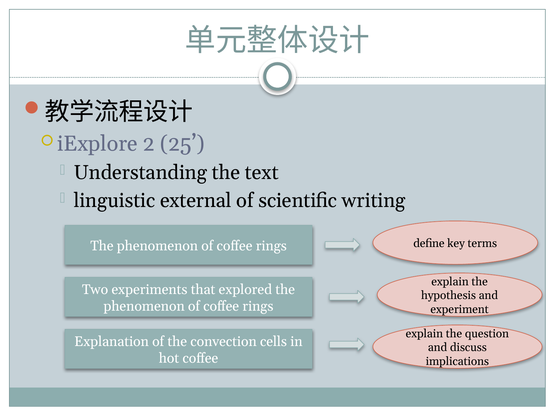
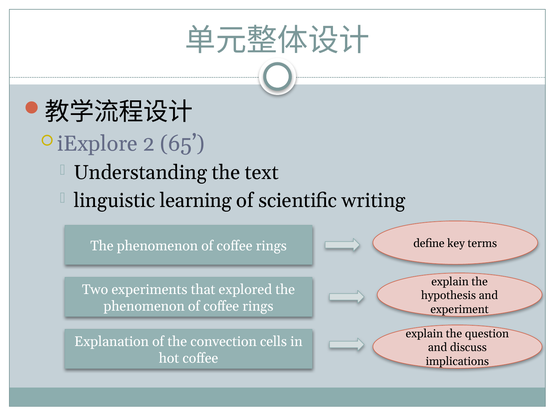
25: 25 -> 65 (182, 144)
external: external -> learning (196, 201)
